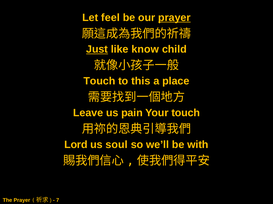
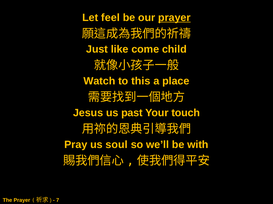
Just underline: present -> none (97, 49)
know: know -> come (145, 49)
Touch: Touch -> Watch (99, 81)
Leave: Leave -> Jesus (88, 113)
pain: pain -> past (132, 113)
Lord: Lord -> Pray (76, 145)
